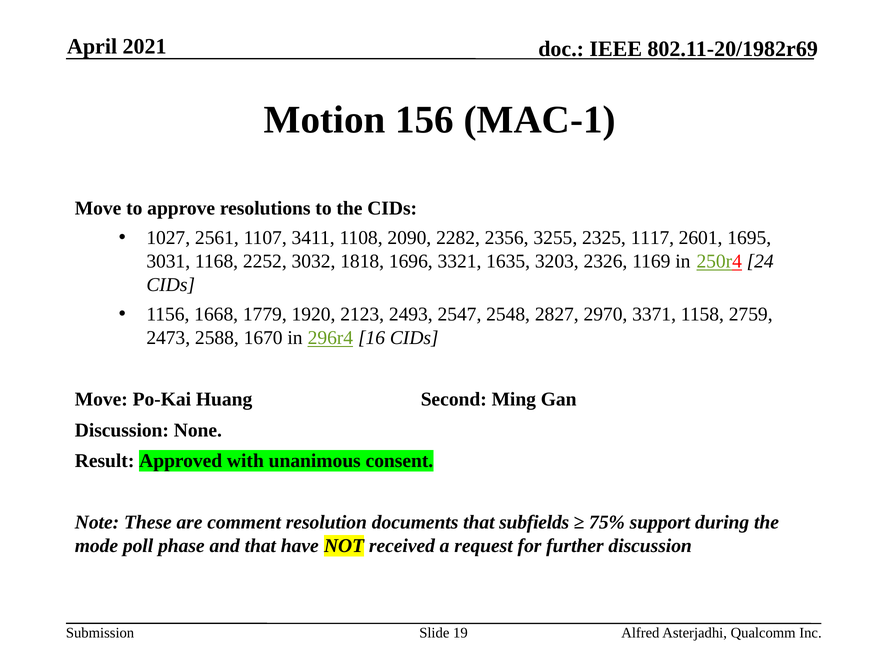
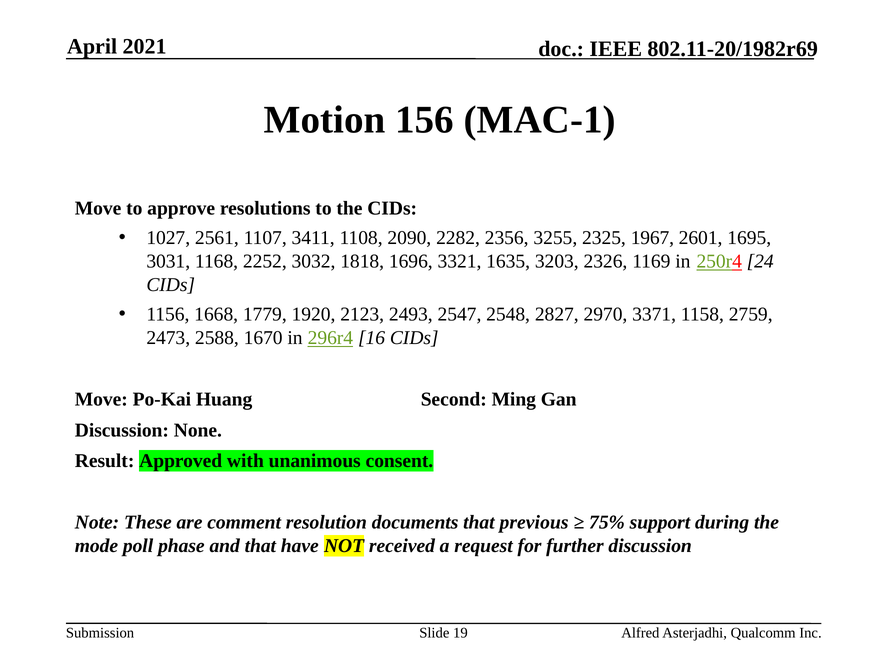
1117: 1117 -> 1967 (652, 238)
subfields: subfields -> previous (534, 522)
